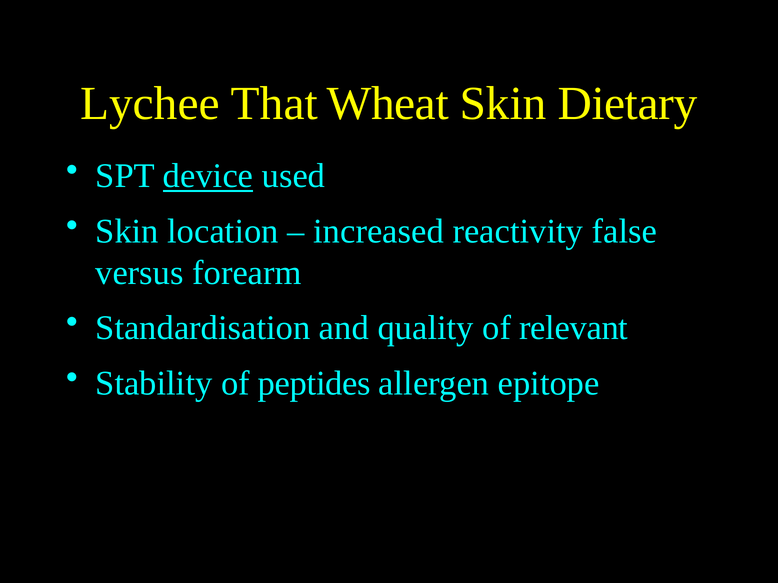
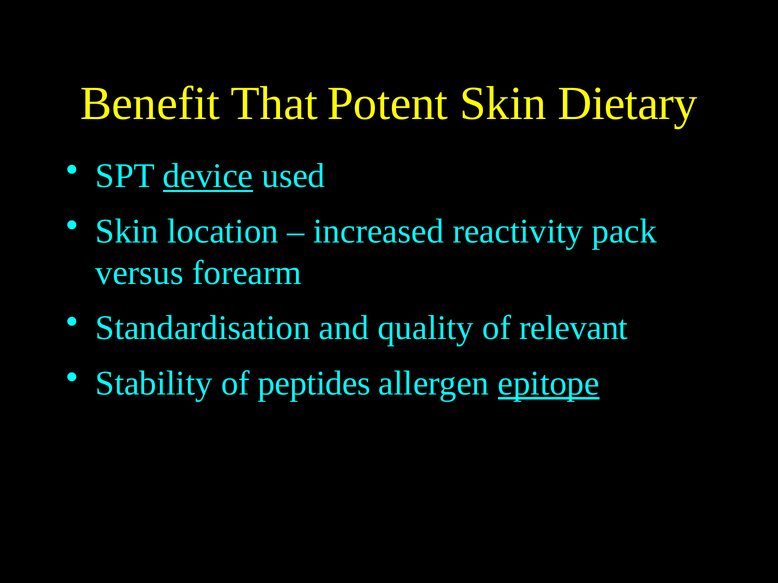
Lychee: Lychee -> Benefit (150, 104)
Wheat: Wheat -> Potent (388, 104)
false: false -> pack (624, 232)
epitope underline: none -> present (549, 384)
